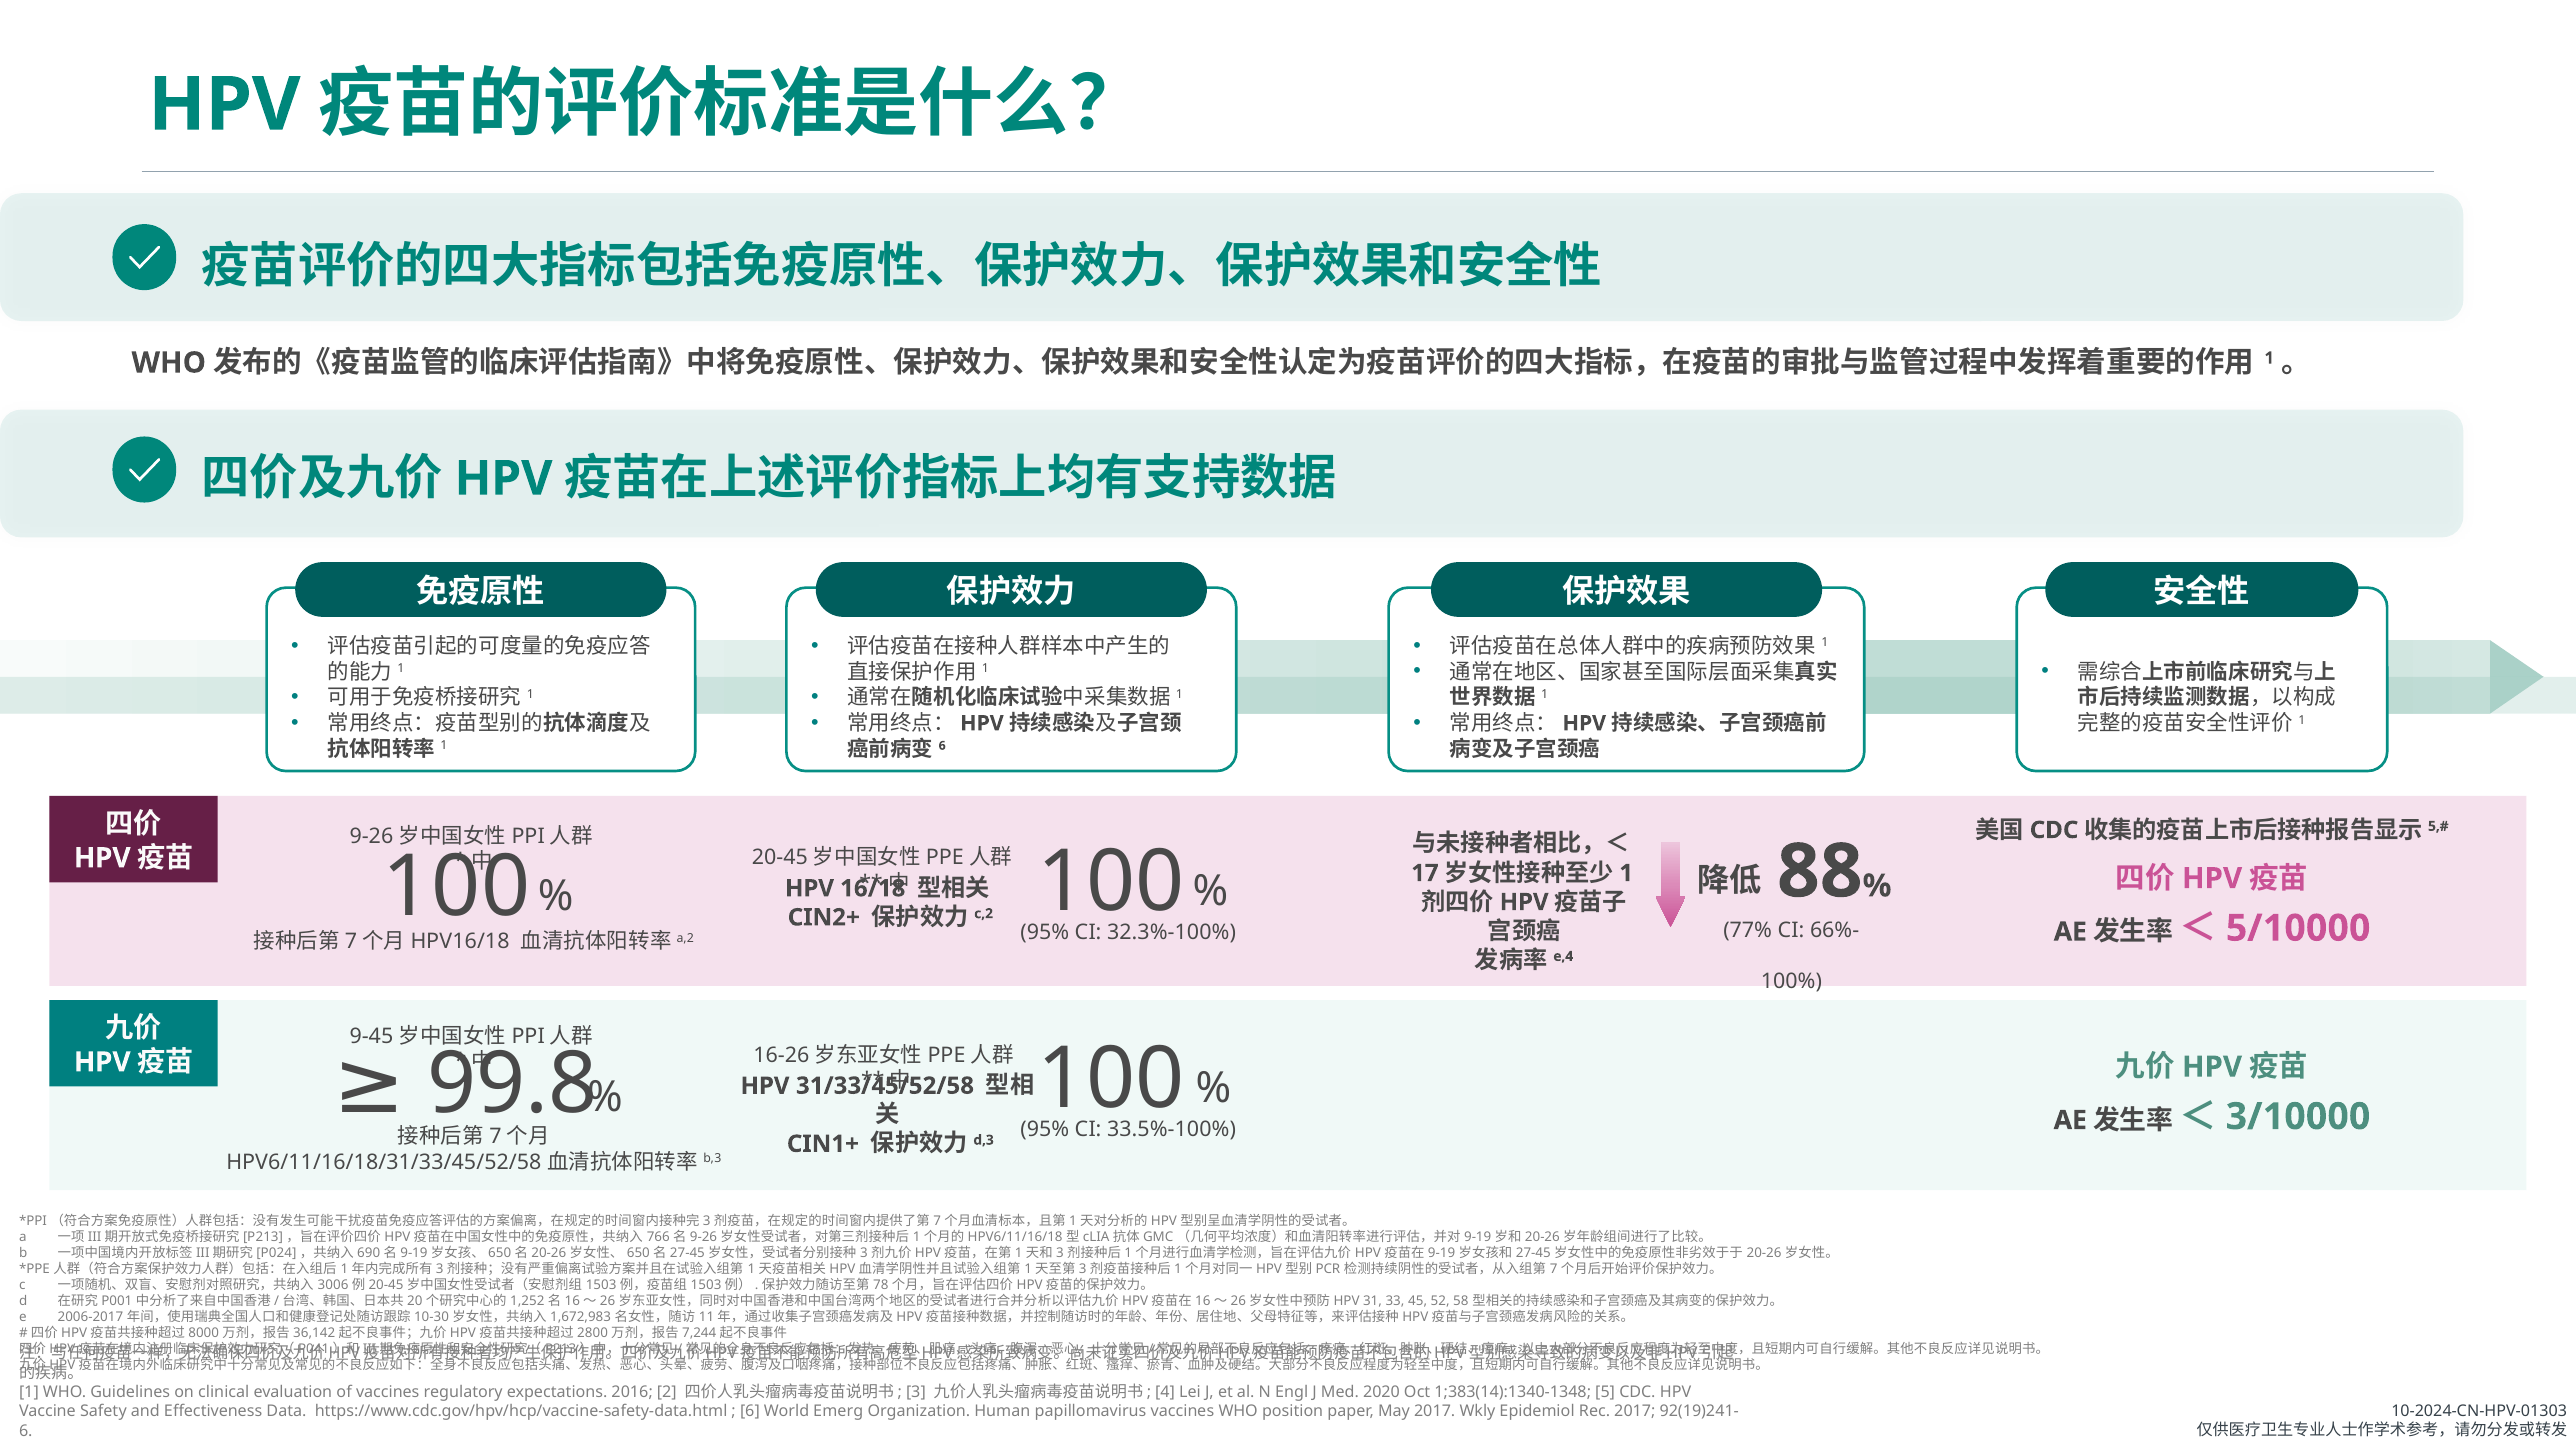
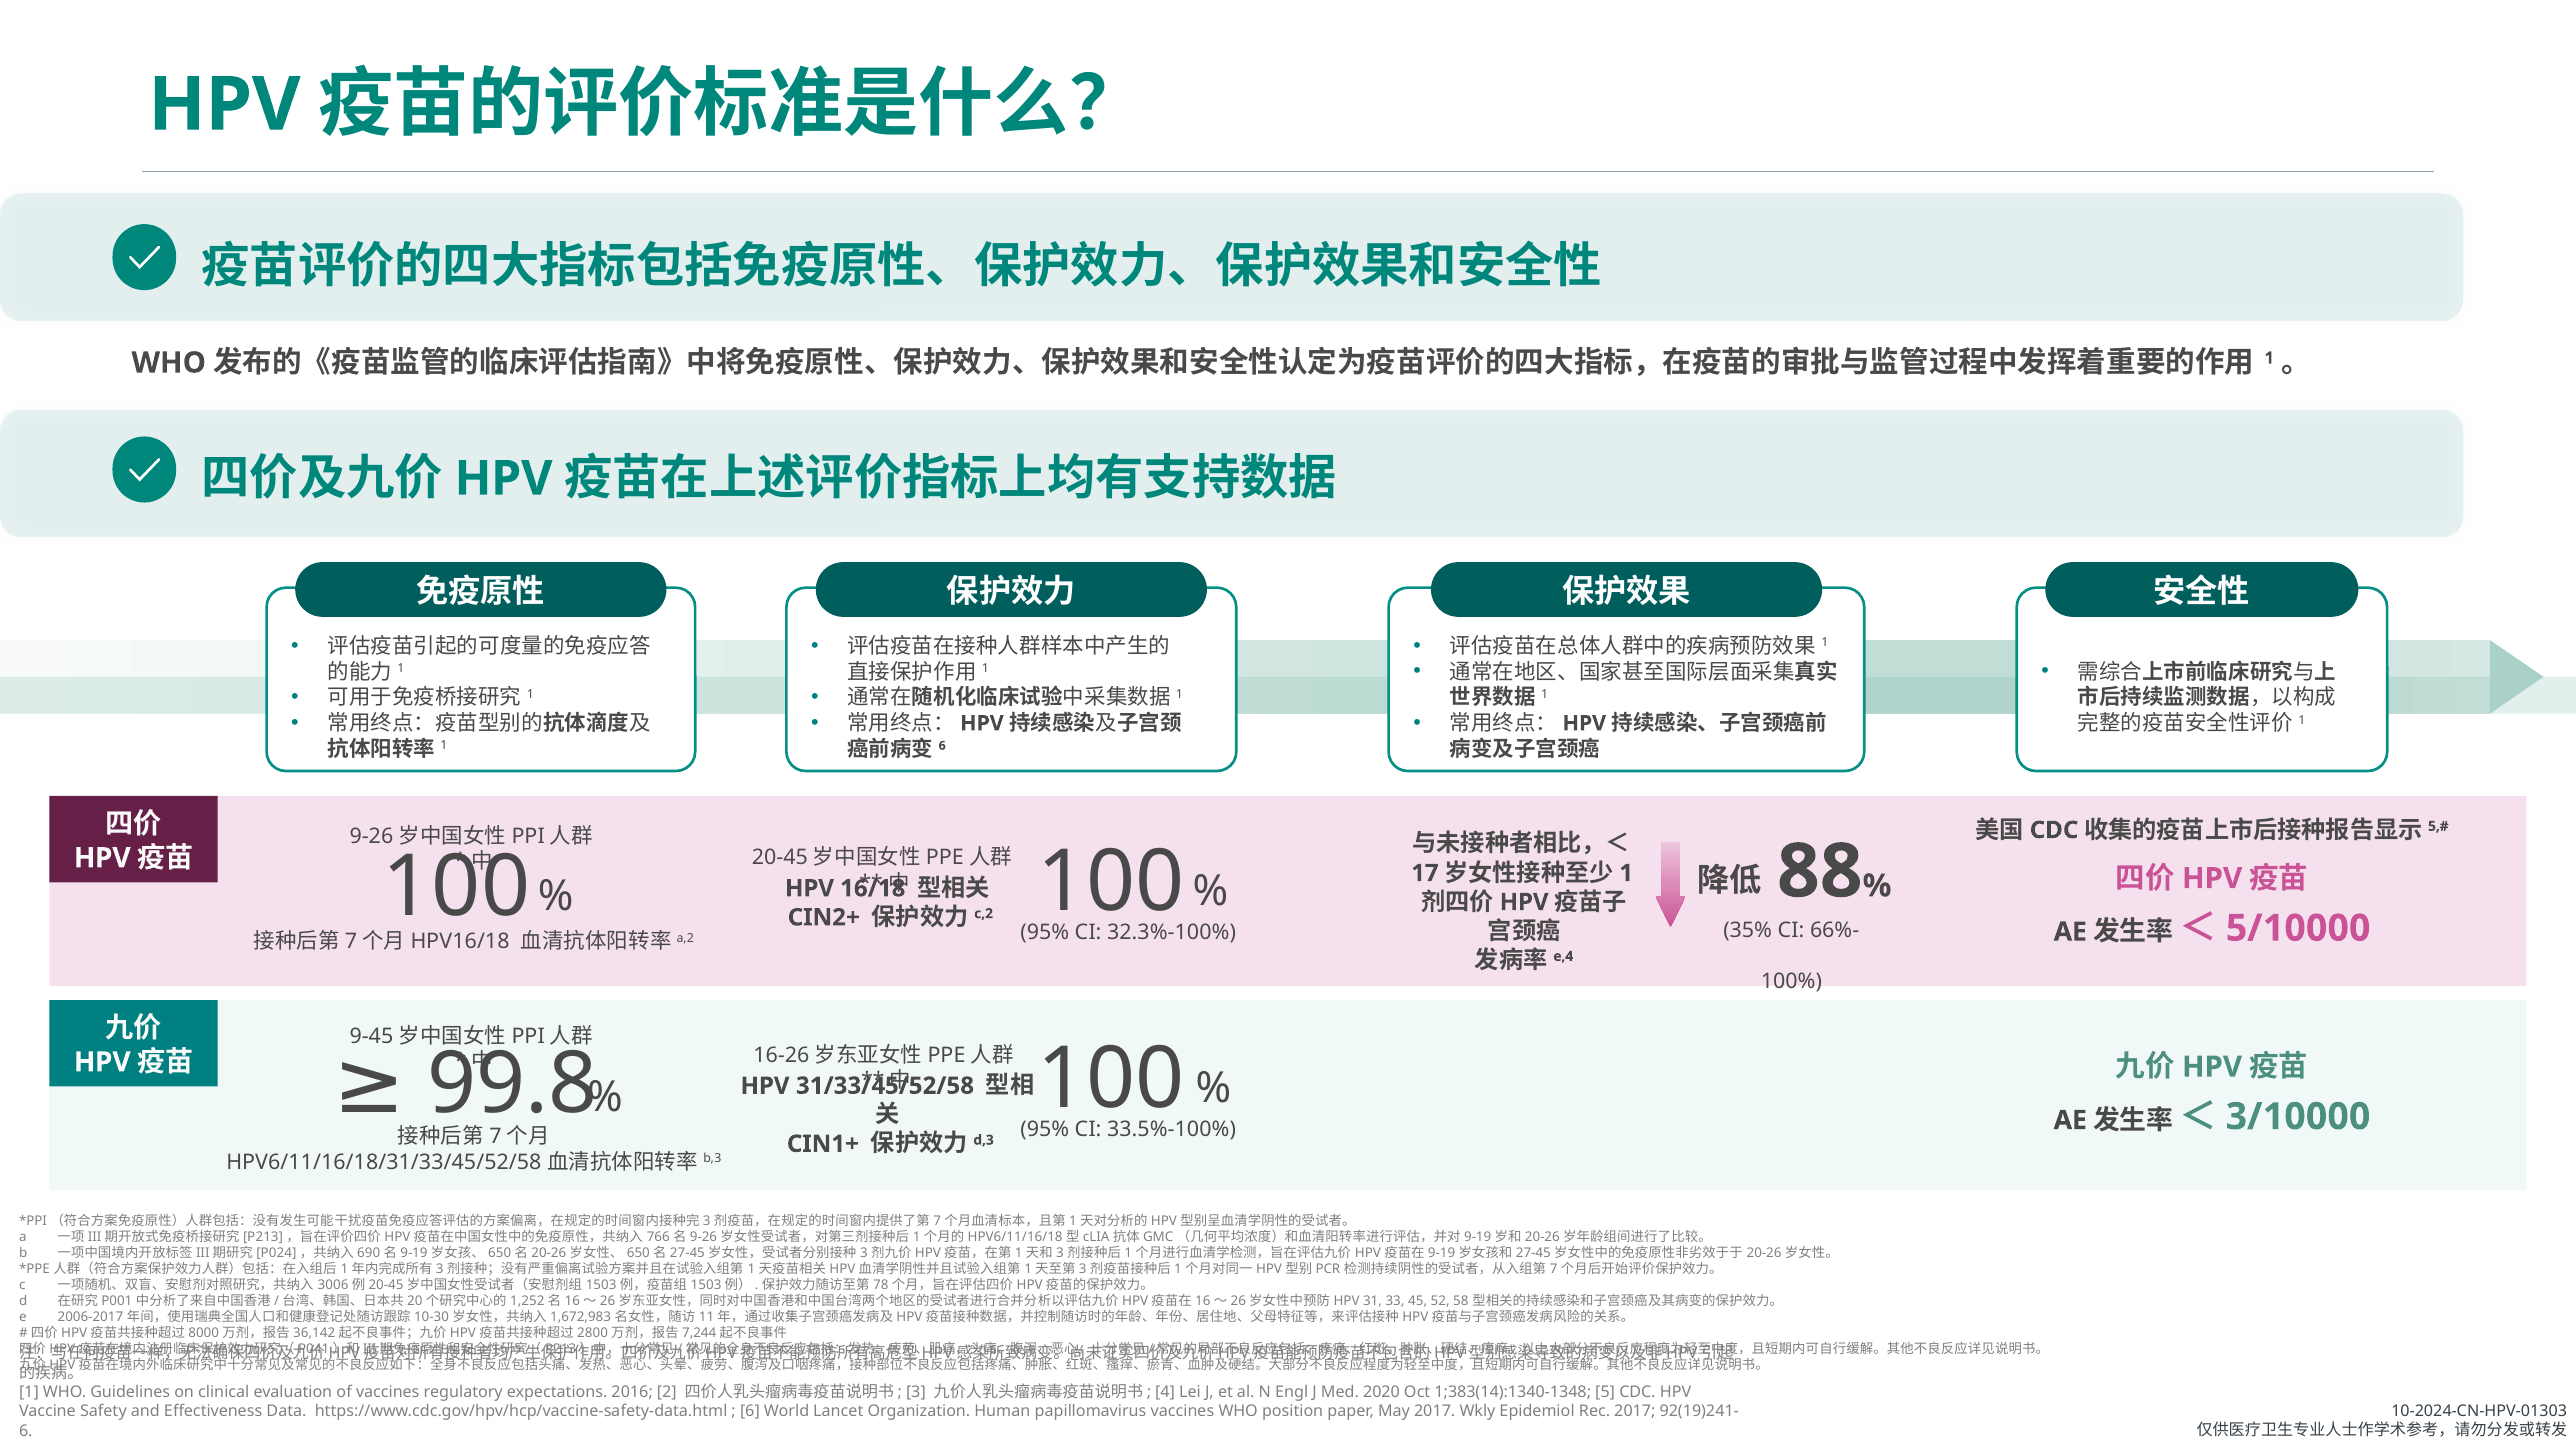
77%: 77% -> 35% (1748, 931)
Emerg: Emerg -> Lancet (838, 1412)
